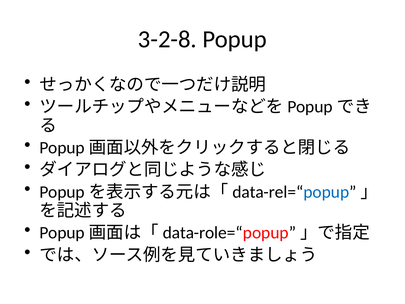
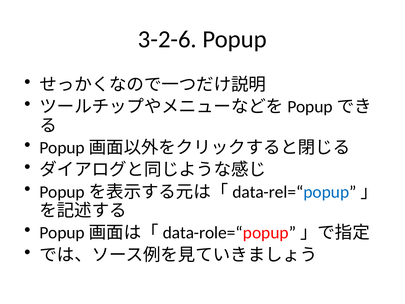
3-2-8: 3-2-8 -> 3-2-6 (167, 39)
